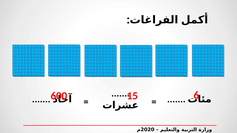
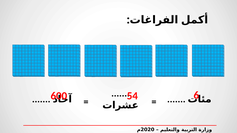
15: 15 -> 54 (132, 96)
